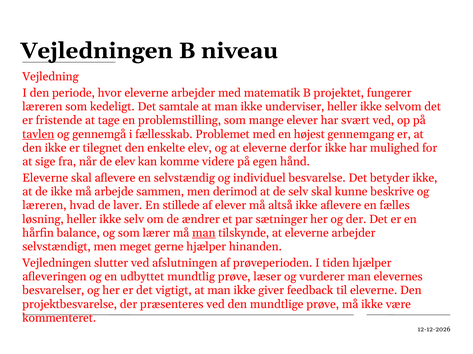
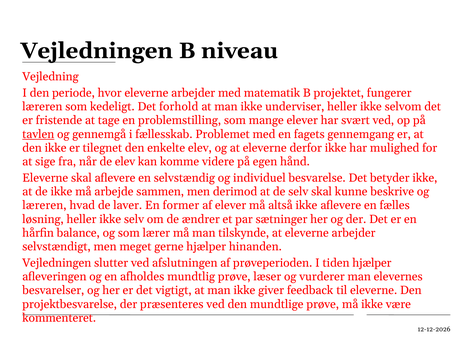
samtale: samtale -> forhold (179, 107)
højest: højest -> fagets (309, 134)
stillede: stillede -> former (181, 206)
man underline: present -> none (204, 233)
udbyttet: udbyttet -> afholdes (142, 277)
